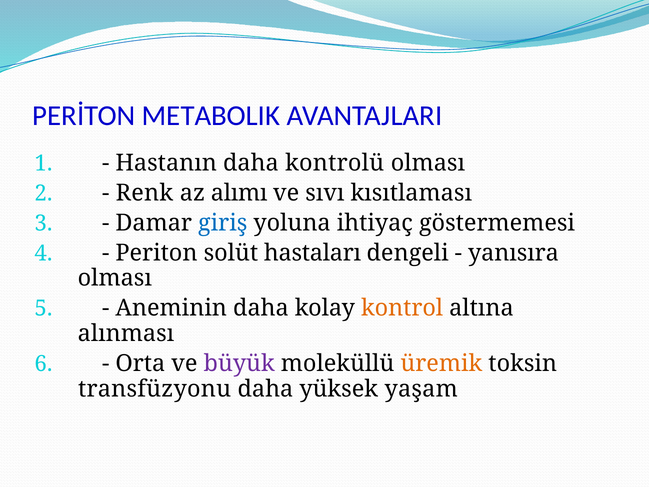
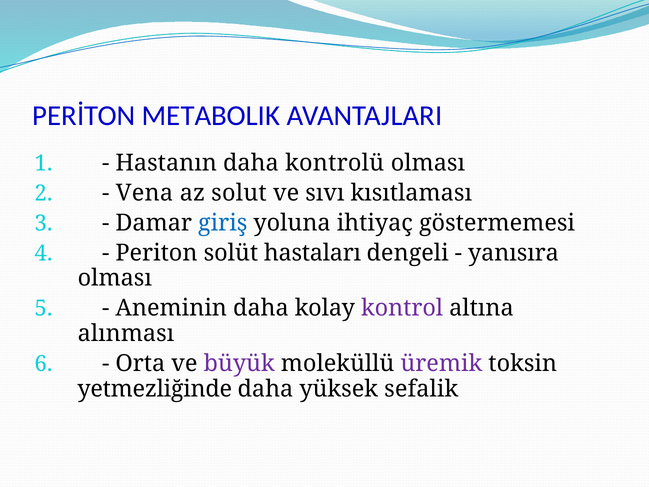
Renk: Renk -> Vena (144, 193)
alımı: alımı -> solut (239, 193)
kontrol colour: orange -> purple (402, 308)
üremik colour: orange -> purple (441, 363)
transfüzyonu: transfüzyonu -> yetmezliğinde (155, 389)
yaşam: yaşam -> sefalik (421, 389)
